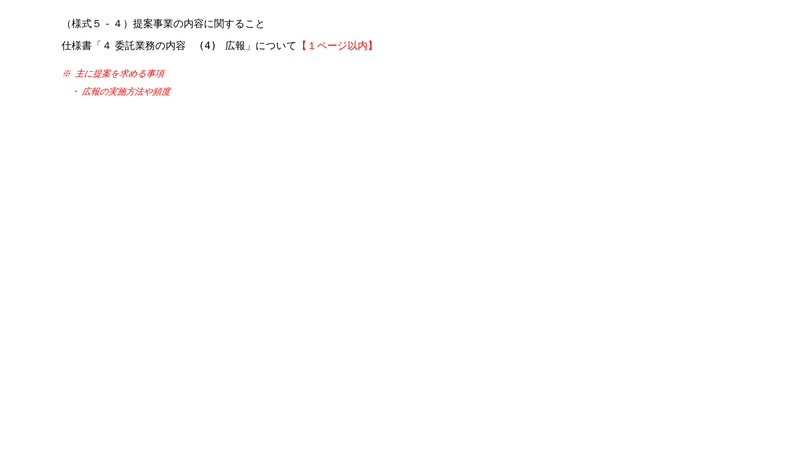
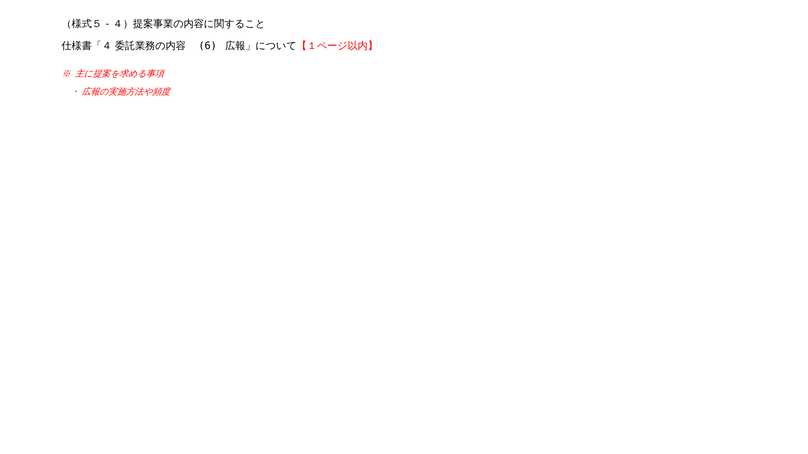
4: 4 -> 6 (208, 46)
